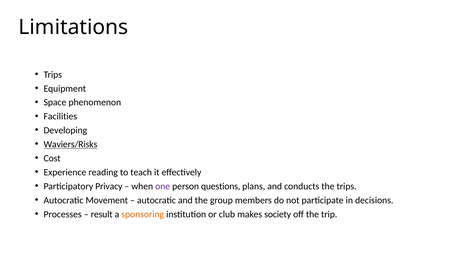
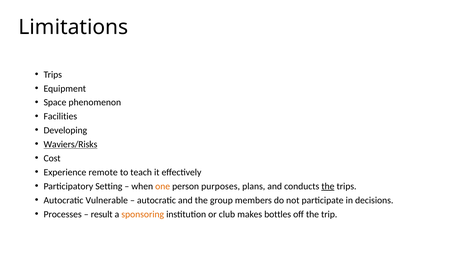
reading: reading -> remote (103, 172)
Privacy: Privacy -> Setting (109, 186)
one colour: purple -> orange (163, 186)
questions: questions -> purposes (221, 186)
the underline: none -> present (328, 186)
Movement: Movement -> Vulnerable (107, 200)
society: society -> bottles (278, 214)
